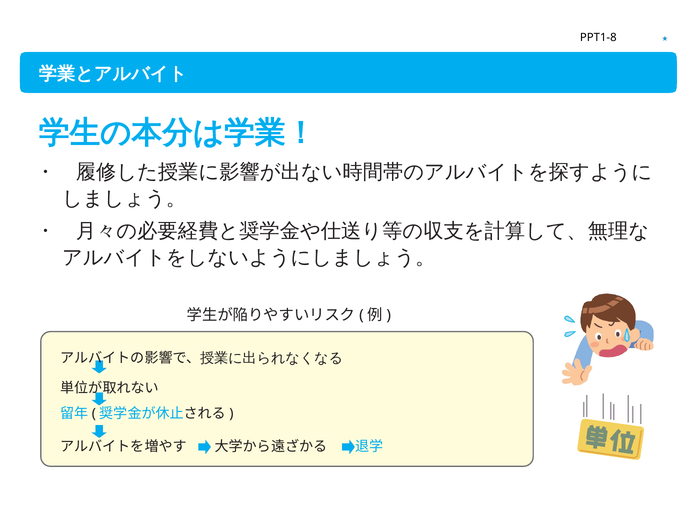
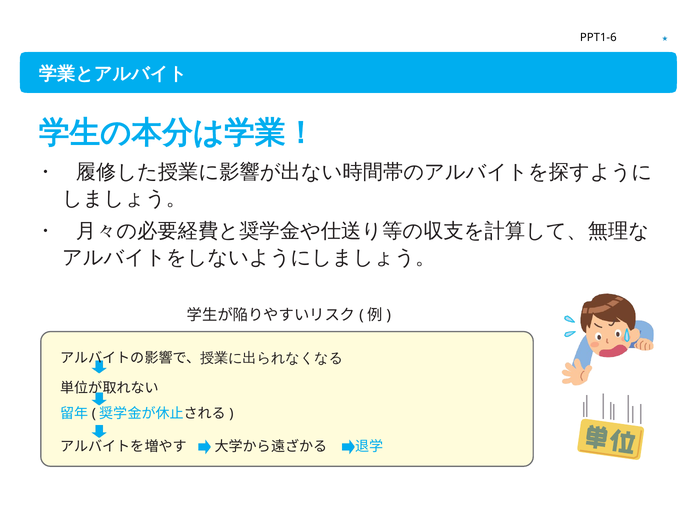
PPT1-8: PPT1-8 -> PPT1-6 (598, 37)
